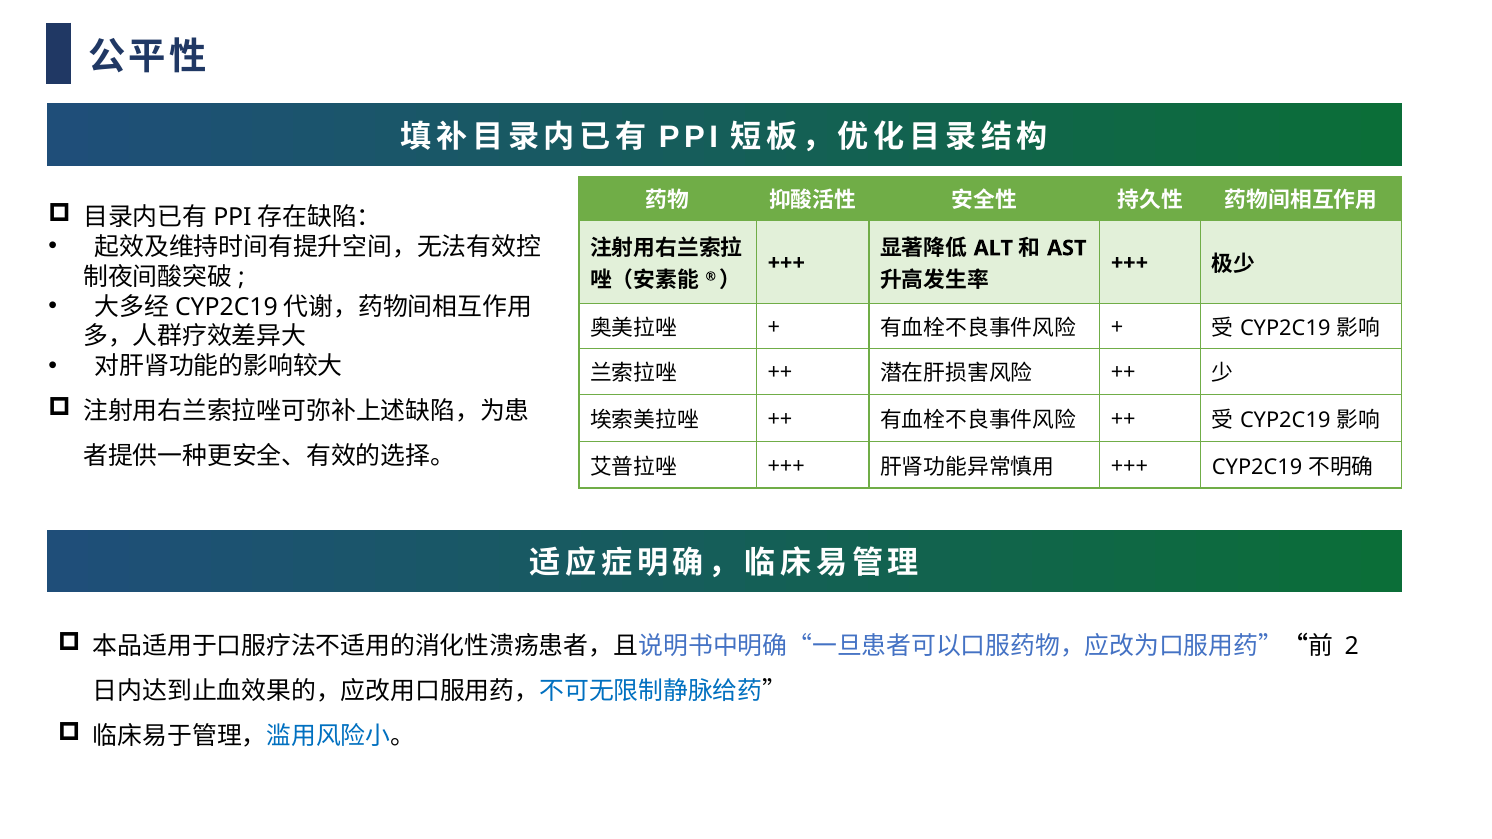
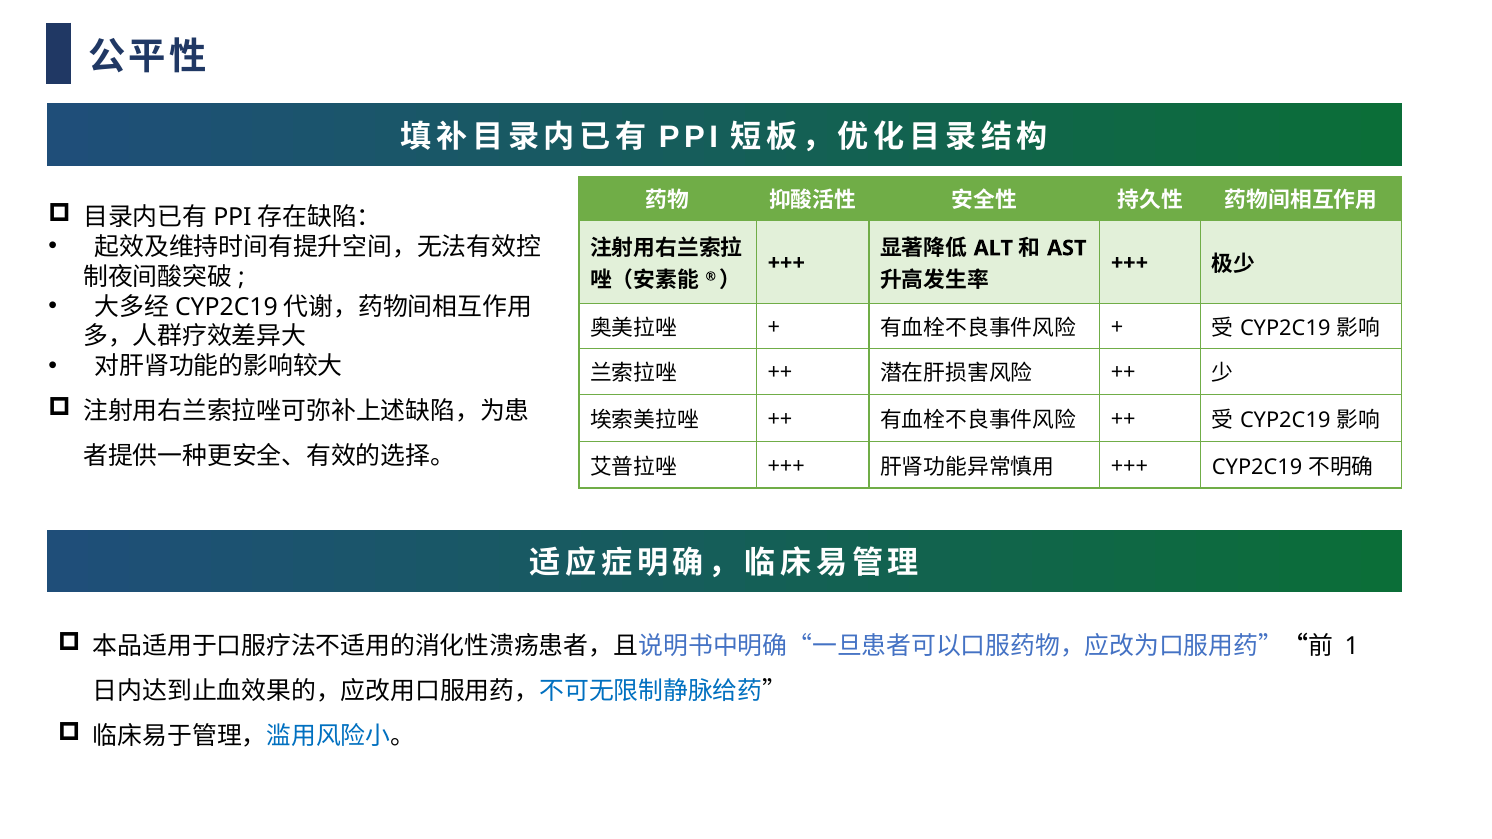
2: 2 -> 1 (1352, 647)
